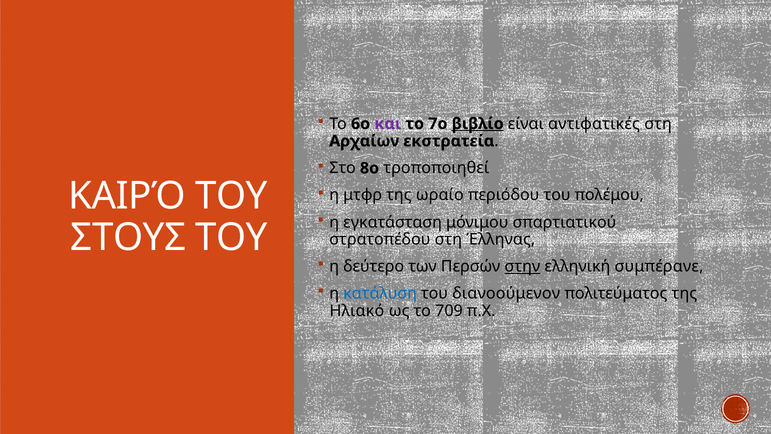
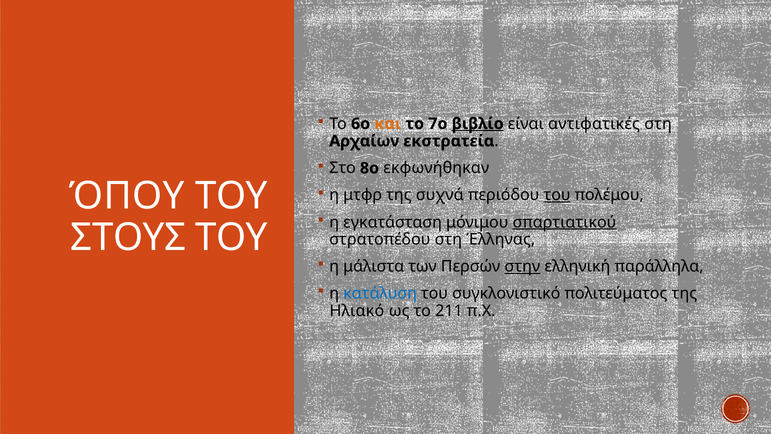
και colour: purple -> orange (388, 124)
τροποποιηθεί: τροποποιηθεί -> εκφωνήθηκαν (436, 168)
ΚΑΙΡΌ: ΚΑΙΡΌ -> ΌΠΟΥ (127, 196)
ωραίο: ωραίο -> συχνά (440, 195)
του underline: none -> present (557, 195)
σπαρτιατικού underline: none -> present (564, 222)
δεύτερο: δεύτερο -> μάλιστα (374, 266)
συμπέρανε: συμπέρανε -> παράλληλα (659, 266)
διανοούμενον: διανοούμενον -> συγκλονιστικό (506, 293)
709: 709 -> 211 (449, 311)
